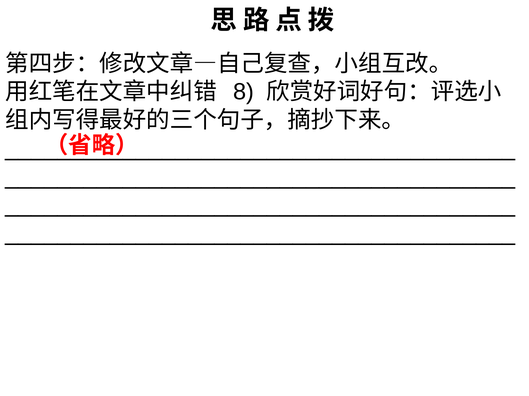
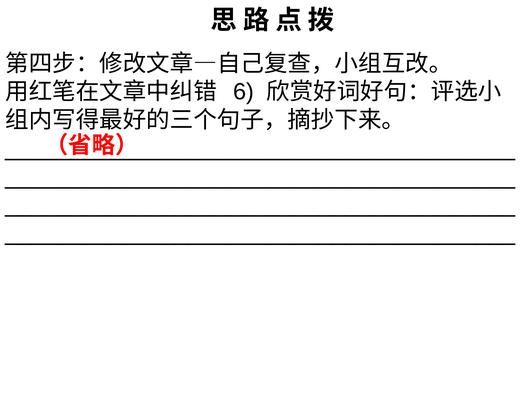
8: 8 -> 6 (244, 92)
